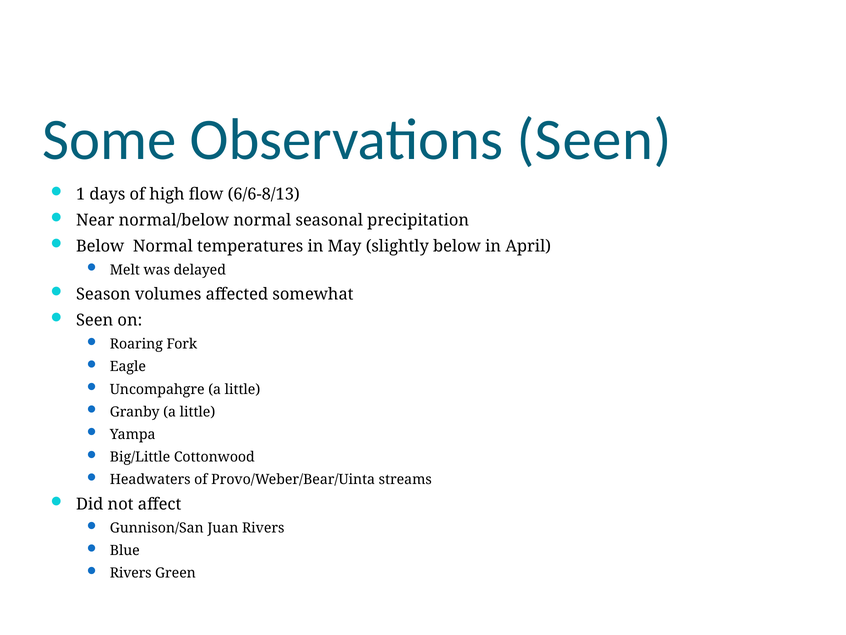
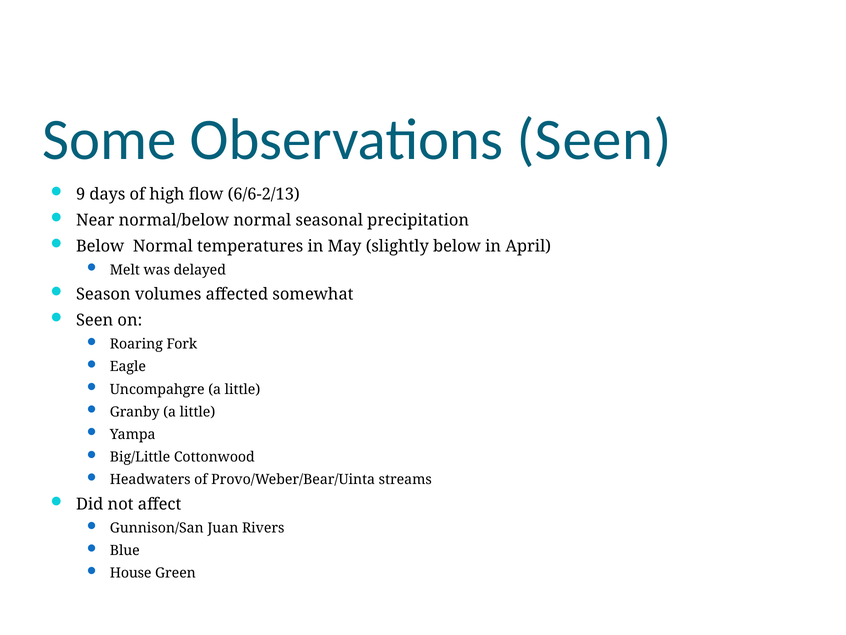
1: 1 -> 9 (81, 194)
6/6-8/13: 6/6-8/13 -> 6/6-2/13 (264, 194)
Rivers: Rivers -> House (131, 573)
